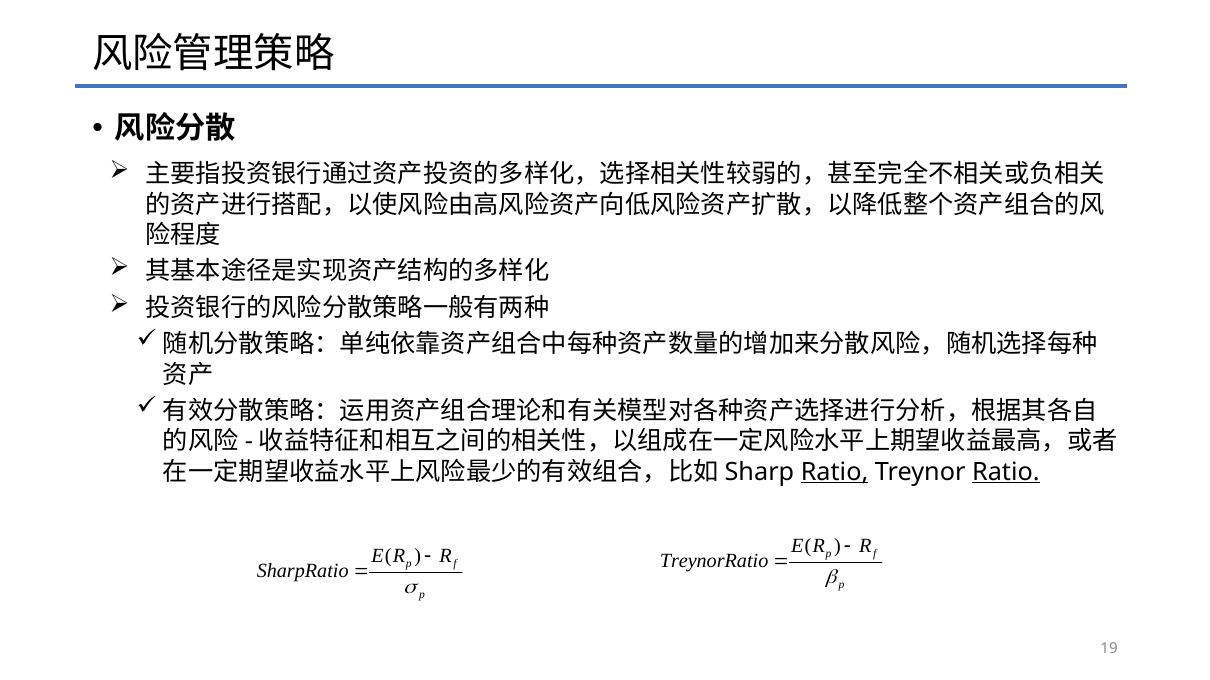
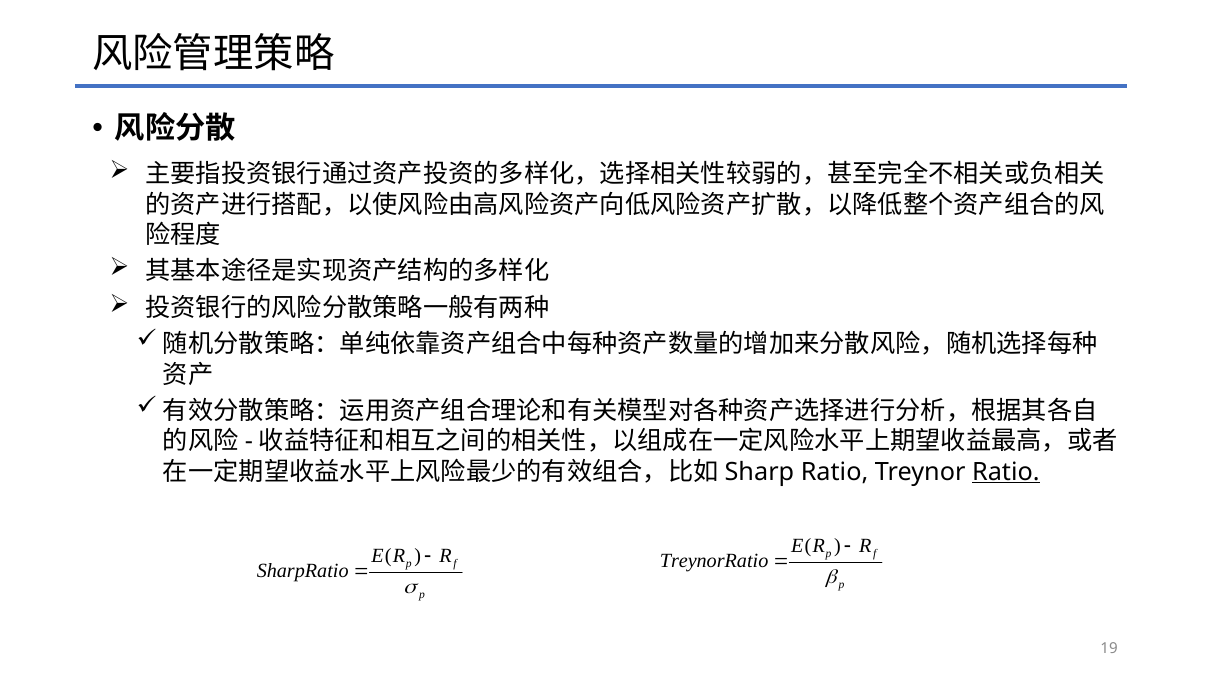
Ratio underline: present -> none (835, 472)
